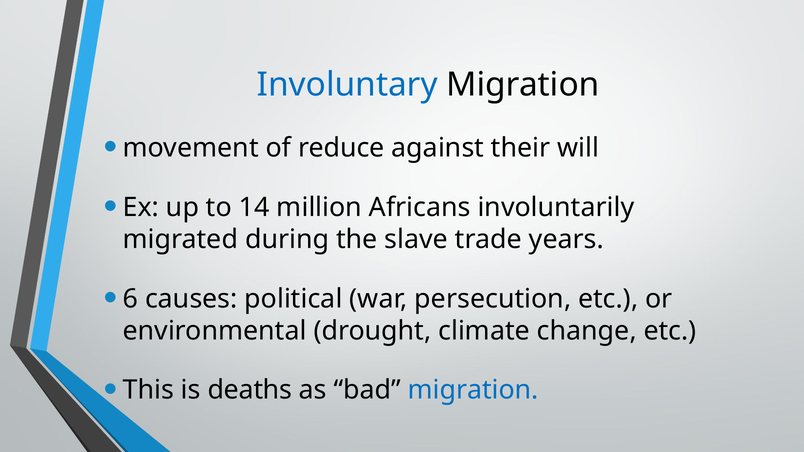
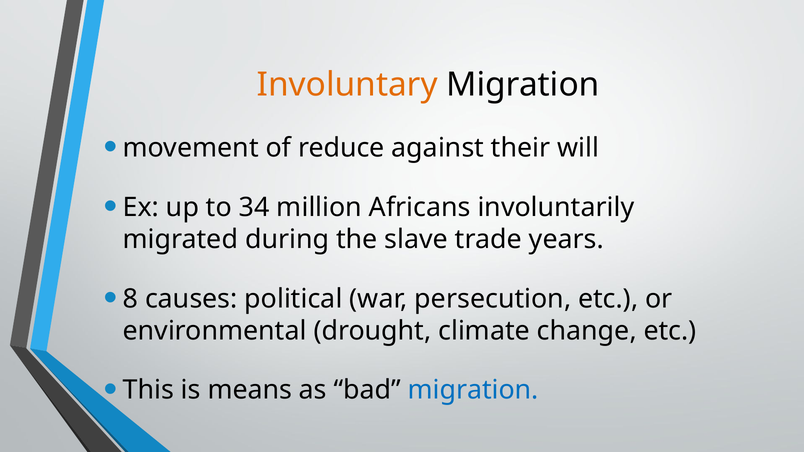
Involuntary colour: blue -> orange (347, 85)
14: 14 -> 34 (254, 207)
6: 6 -> 8 (130, 299)
deaths: deaths -> means (250, 390)
